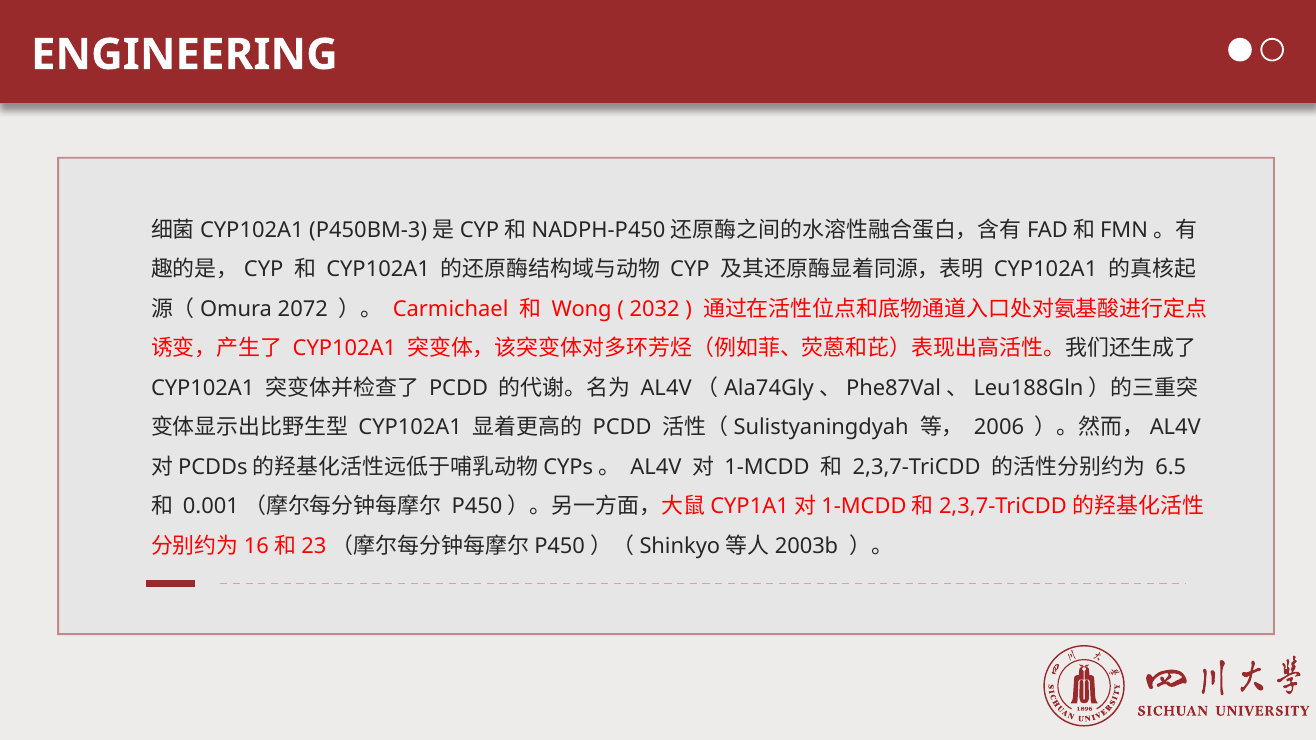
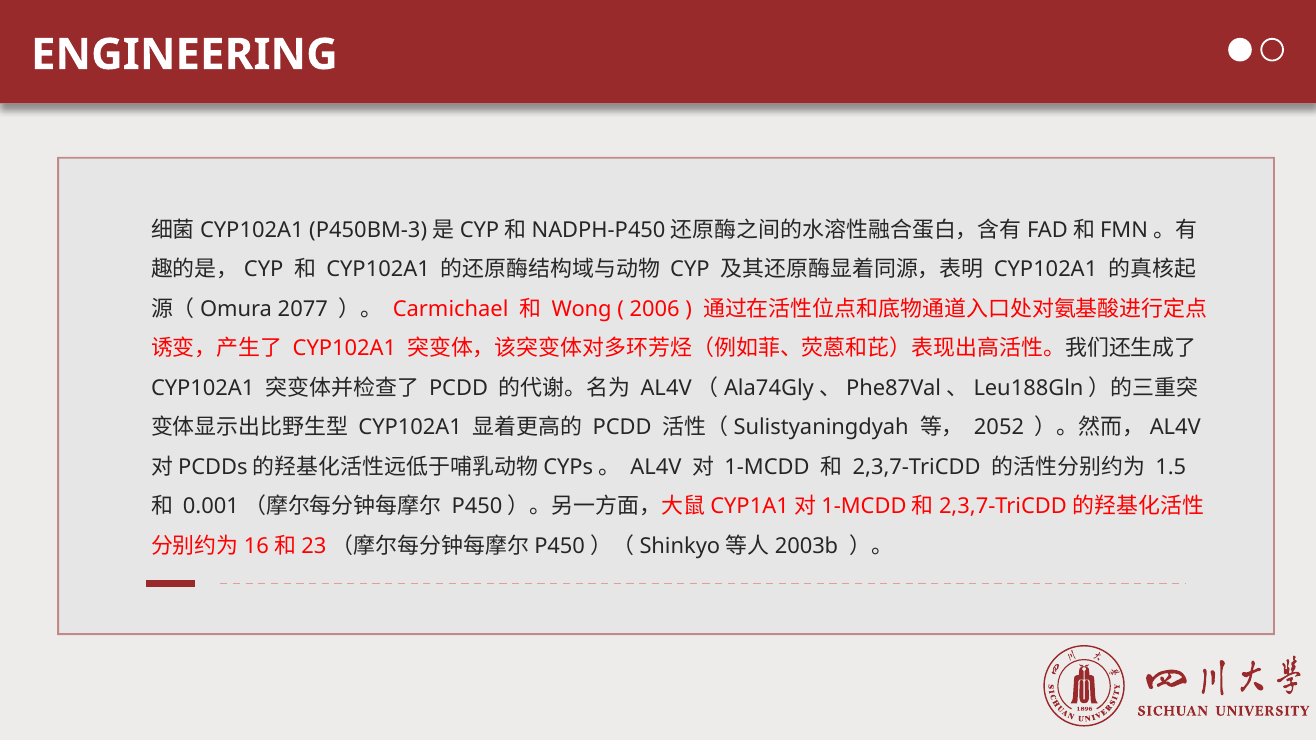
2072: 2072 -> 2077 (303, 309)
2032: 2032 -> 2006 (655, 309)
2006: 2006 -> 2052 (999, 428)
6.5: 6.5 -> 1.5 (1171, 467)
